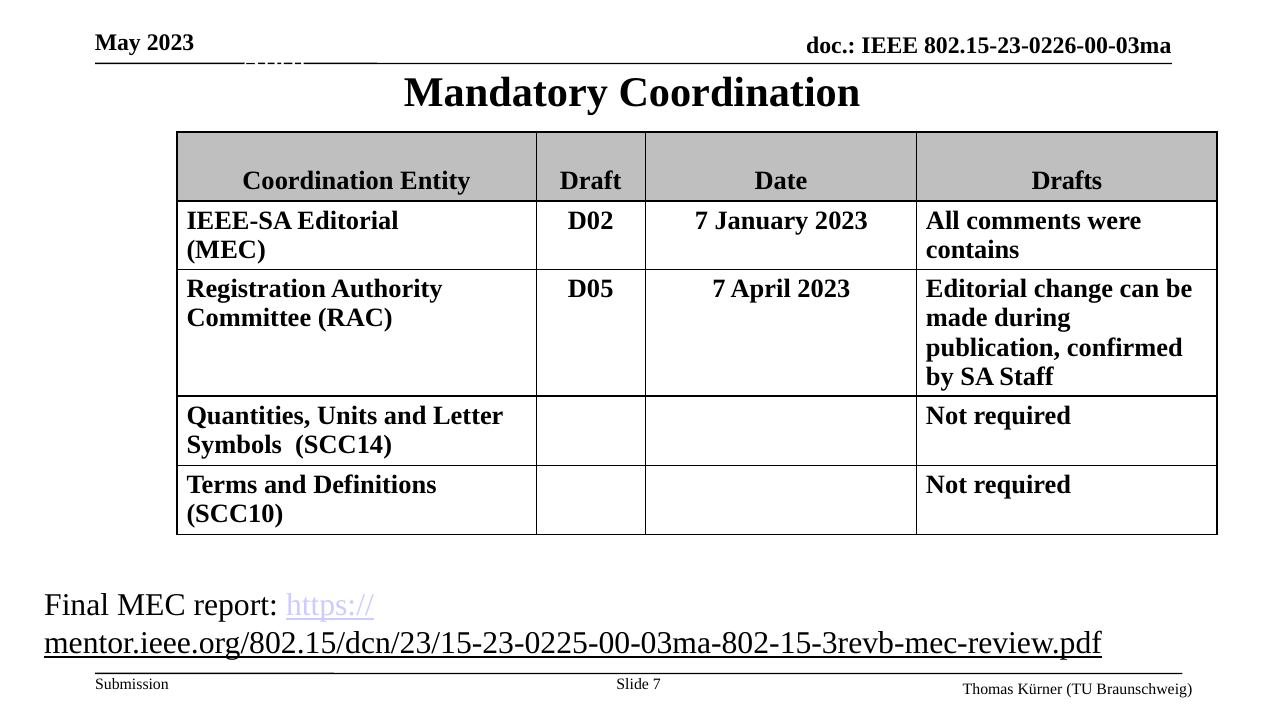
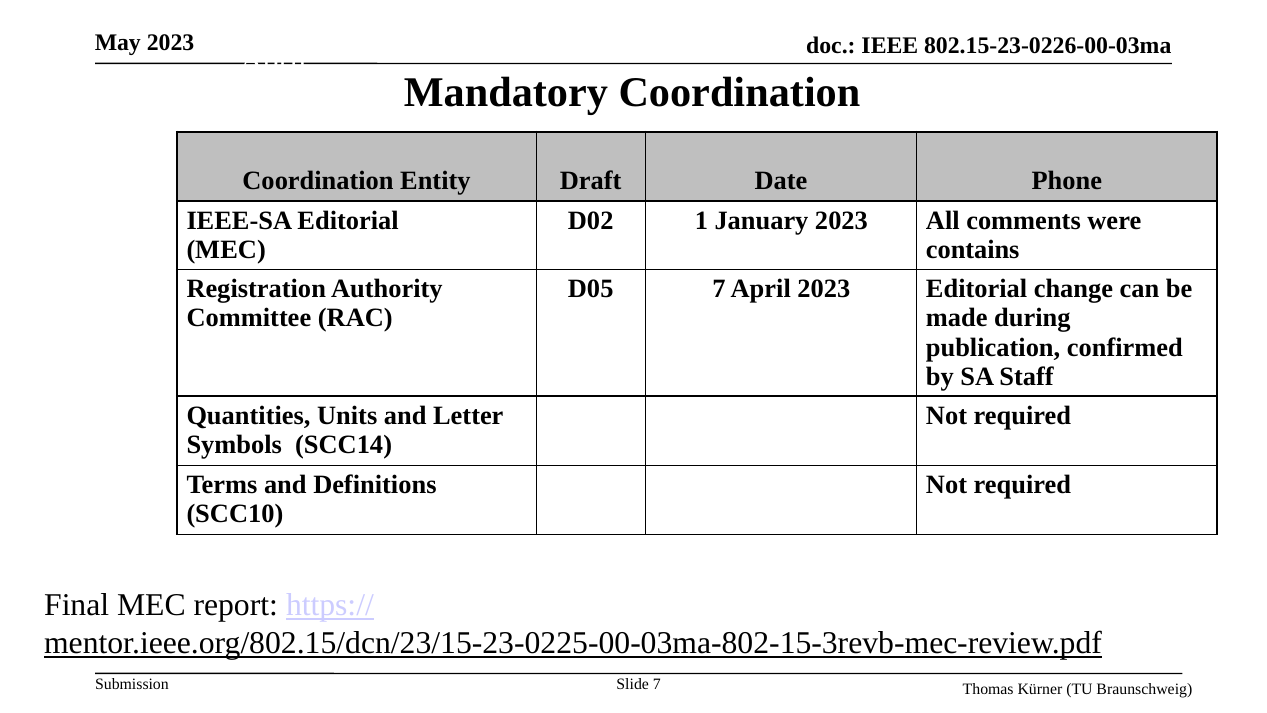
Drafts: Drafts -> Phone (1067, 181)
D02 7: 7 -> 1 (701, 221)
